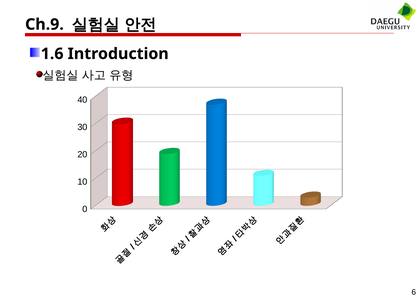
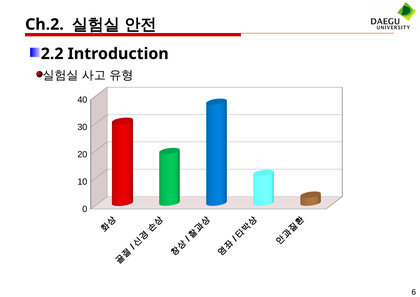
Ch.9: Ch.9 -> Ch.2 (44, 24)
1.6: 1.6 -> 2.2 (52, 54)
